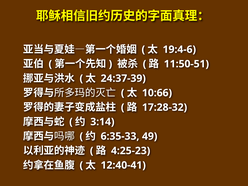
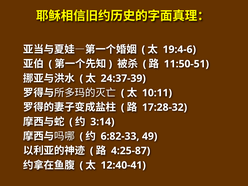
10:66: 10:66 -> 10:11 (157, 93)
6:35-33: 6:35-33 -> 6:82-33 (120, 136)
4:25-23: 4:25-23 -> 4:25-87 (131, 151)
